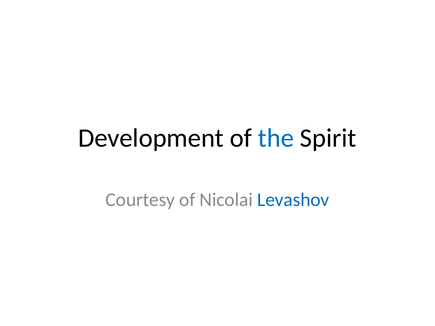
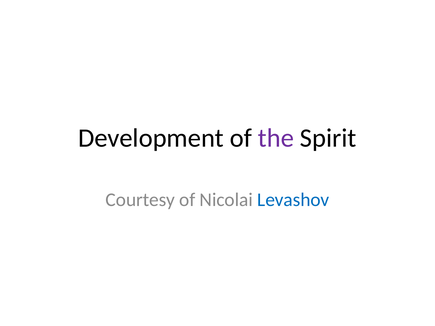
the colour: blue -> purple (276, 138)
